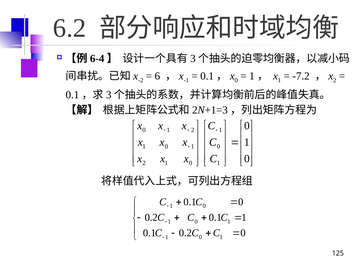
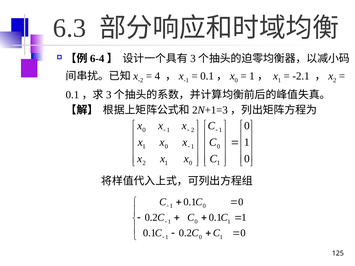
6.2: 6.2 -> 6.3 (70, 28)
6: 6 -> 4 (157, 76)
-7.2: -7.2 -> -2.1 (301, 76)
